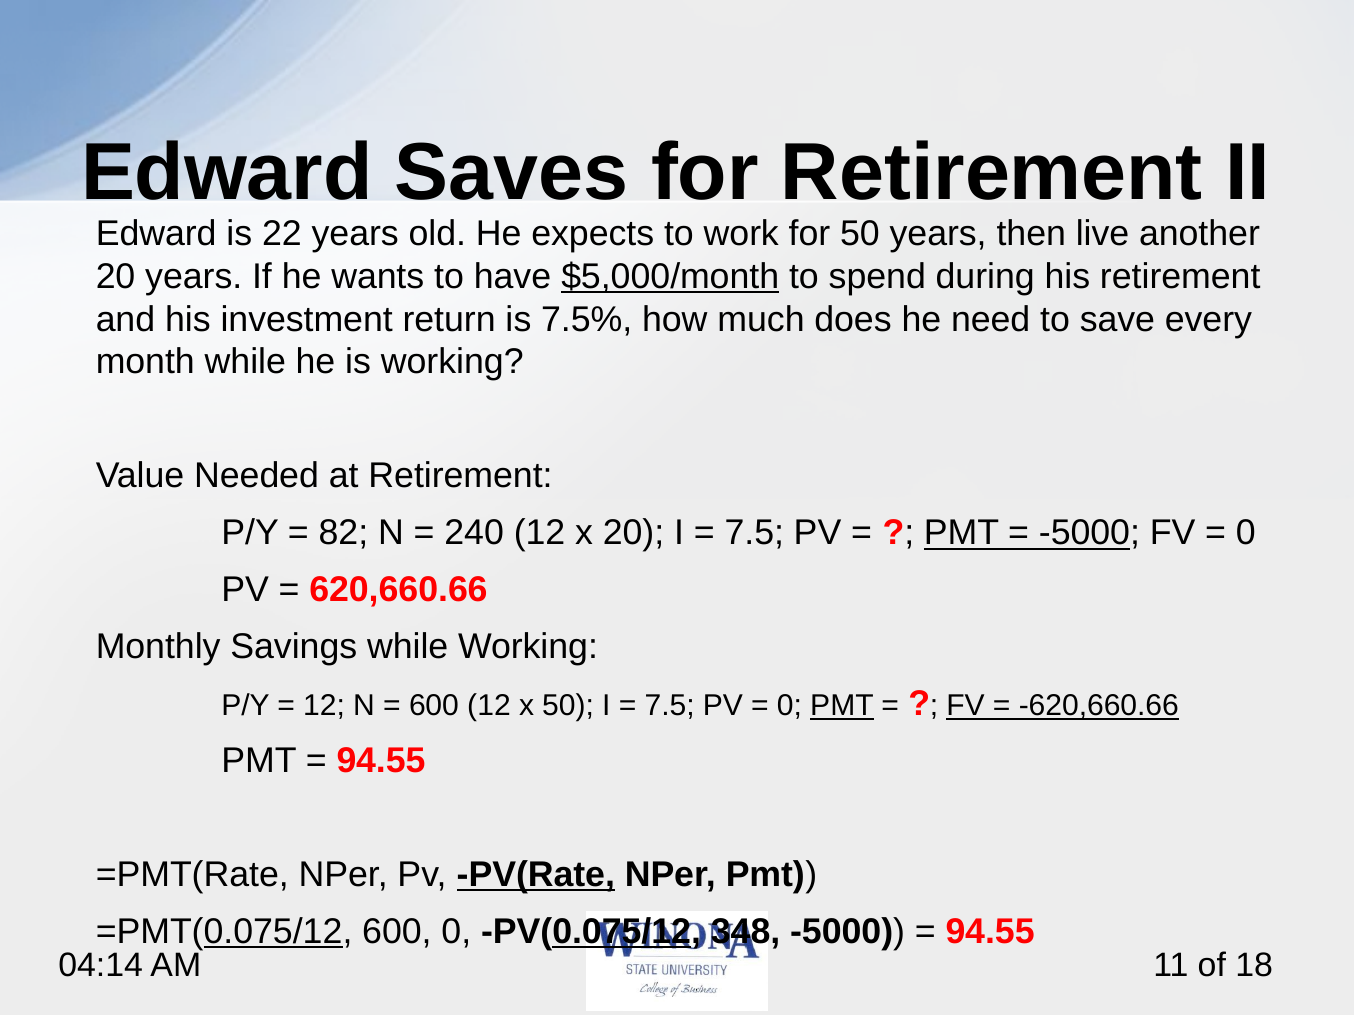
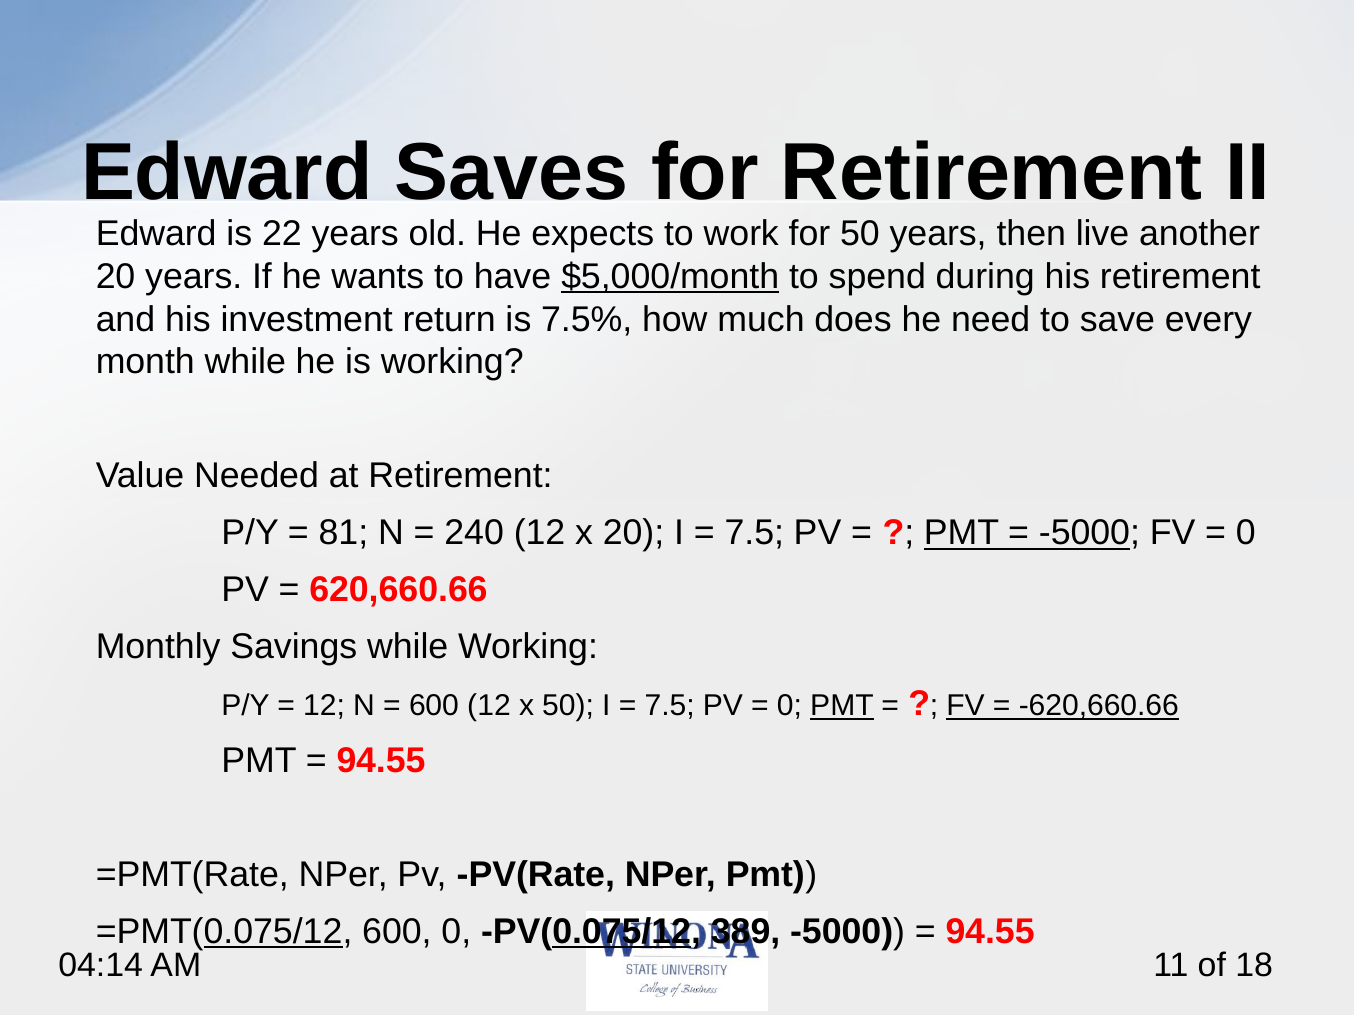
82: 82 -> 81 (343, 533)
PV(Rate underline: present -> none (536, 875)
348: 348 -> 389 (746, 932)
